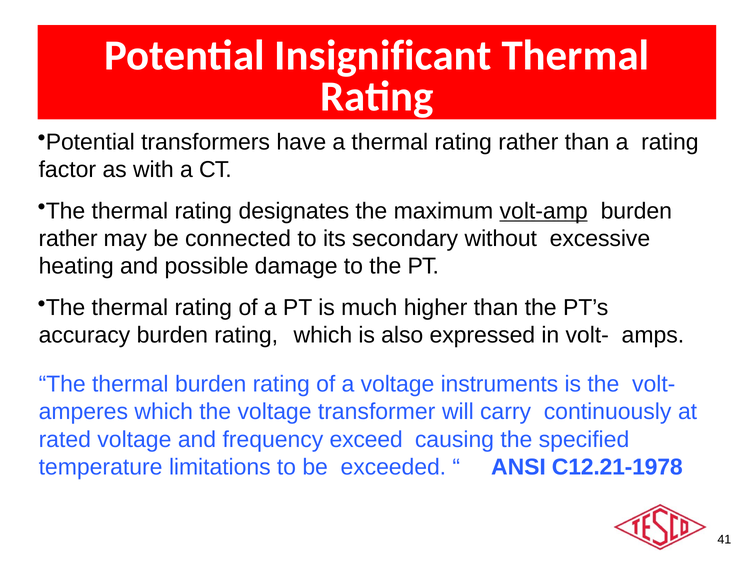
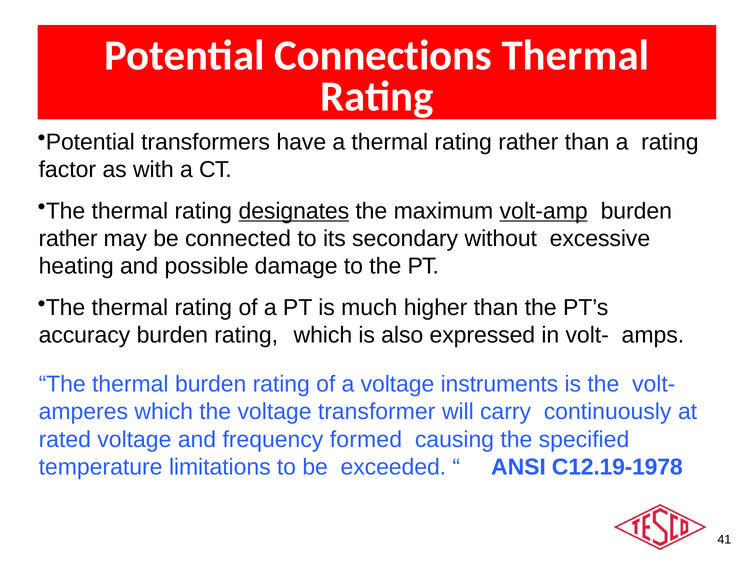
Insignificant: Insignificant -> Connections (383, 56)
designates underline: none -> present (294, 211)
exceed: exceed -> formed (366, 440)
C12.21-1978: C12.21-1978 -> C12.19-1978 (617, 468)
